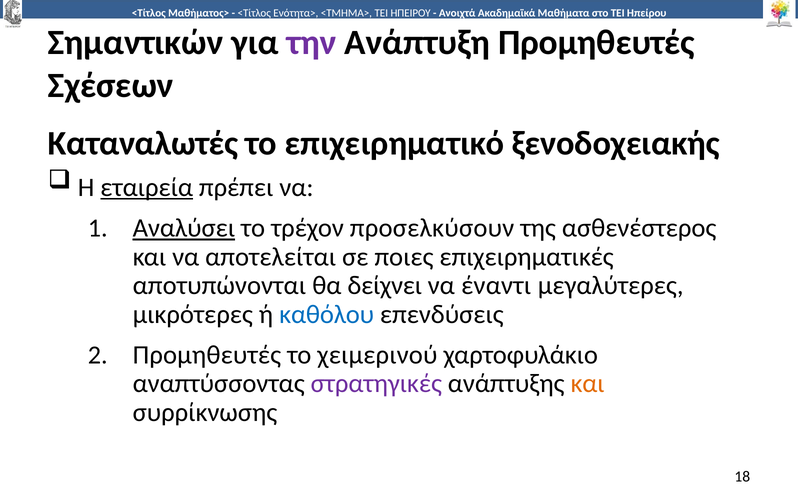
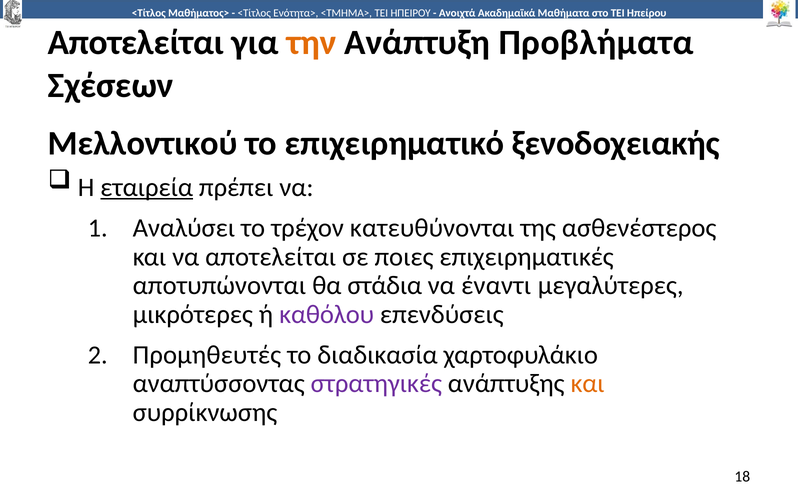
Σημαντικών: Σημαντικών -> Αποτελείται (136, 43)
την colour: purple -> orange (312, 43)
Ανάπτυξη Προμηθευτές: Προμηθευτές -> Προβλήματα (596, 43)
Καταναλωτές: Καταναλωτές -> Μελλοντικού (143, 143)
Αναλύσει underline: present -> none (184, 228)
προσελκύσουν: προσελκύσουν -> κατευθύνονται (432, 228)
δείχνει: δείχνει -> στάδια (385, 285)
καθόλου colour: blue -> purple (327, 314)
χειμερινού: χειμερινού -> διαδικασία (378, 355)
